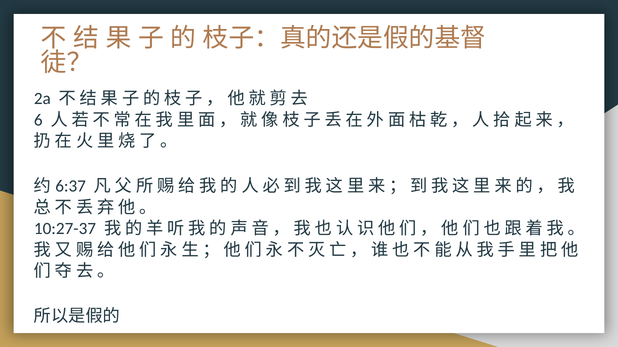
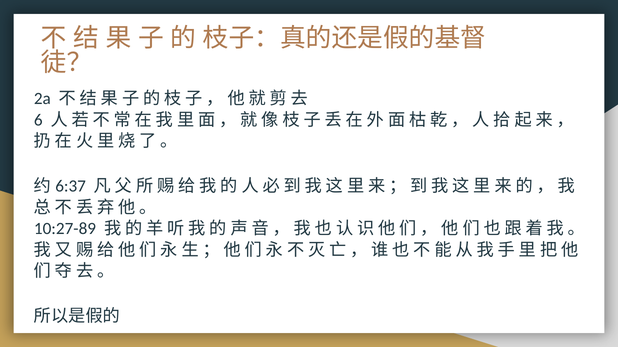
10:27-37: 10:27-37 -> 10:27-89 (65, 229)
